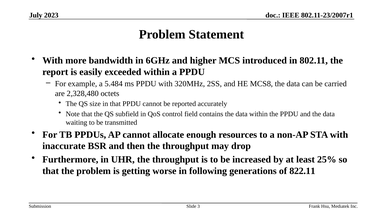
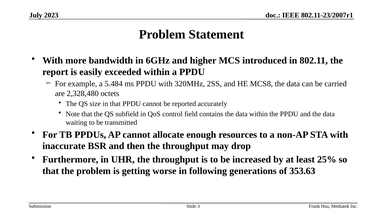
822.11: 822.11 -> 353.63 (302, 171)
